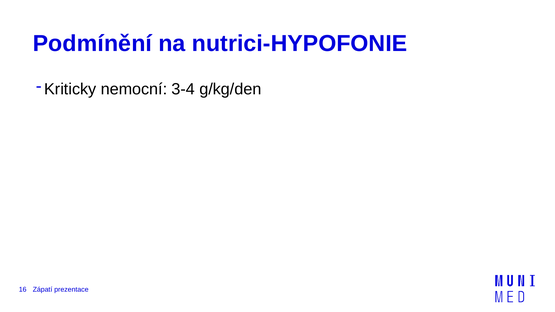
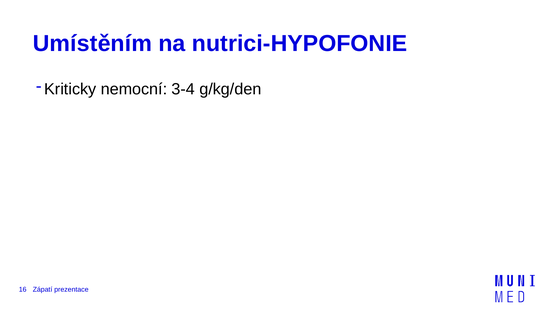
Podmínění: Podmínění -> Umístěním (92, 44)
